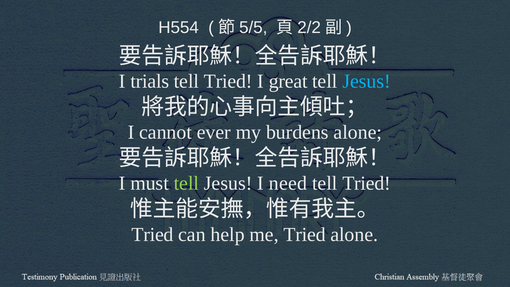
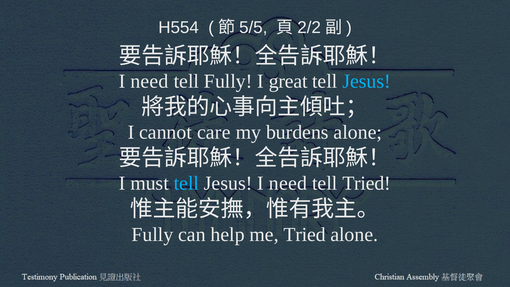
trials: trials -> need (150, 81)
Tried: Tried -> Fully (228, 81)
ever: ever -> care (214, 132)
tell colour: light green -> light blue (186, 183)
Tried: Tried -> Fully (152, 234)
